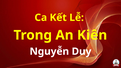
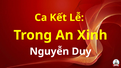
Kiên: Kiên -> Xinh (92, 35)
